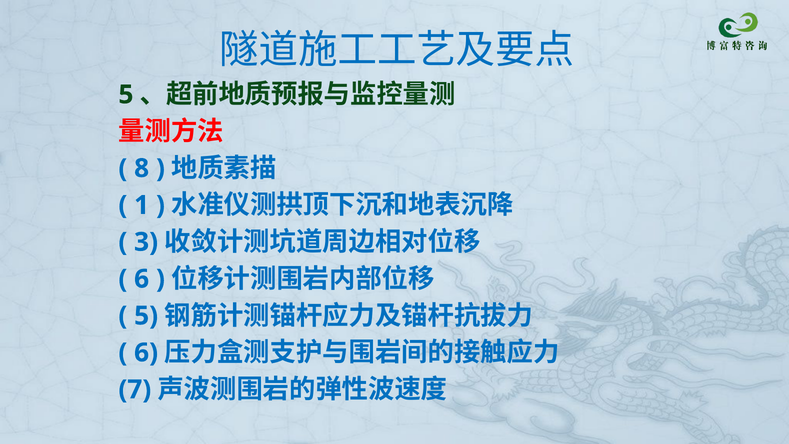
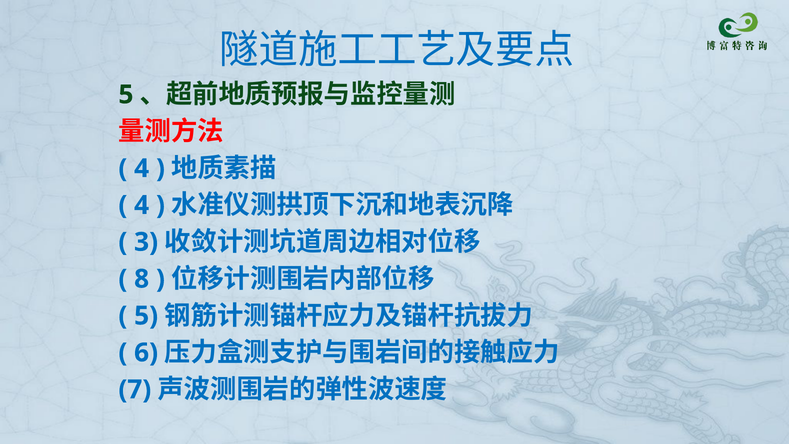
8: 8 -> 4 (142, 168)
1: 1 -> 4 (142, 205)
6: 6 -> 8 (142, 279)
